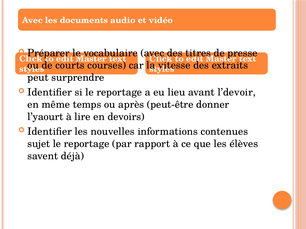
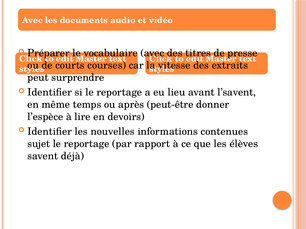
l’devoir: l’devoir -> l’savent (237, 93)
l’yaourt: l’yaourt -> l’espèce (45, 117)
